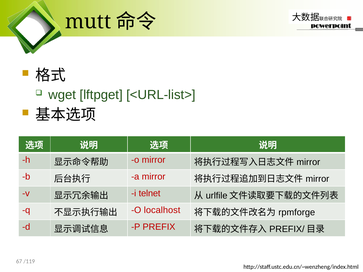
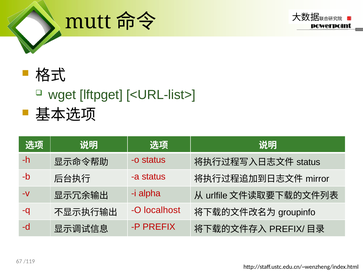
o mirror: mirror -> status (154, 160)
mirror: mirror -> status (308, 162)
a mirror: mirror -> status (154, 177)
telnet: telnet -> alpha (150, 194)
rpmforge: rpmforge -> groupinfo (297, 213)
